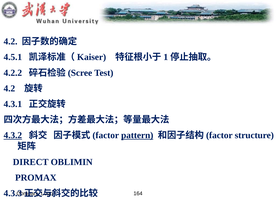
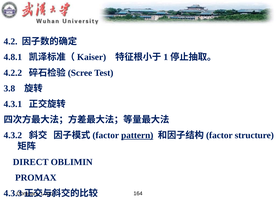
4.5.1: 4.5.1 -> 4.8.1 (13, 57)
4.2: 4.2 -> 3.8 (9, 88)
4.3.2 underline: present -> none (13, 135)
